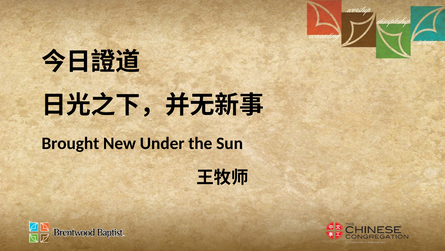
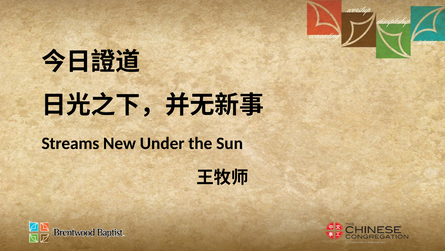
Brought: Brought -> Streams (70, 143)
